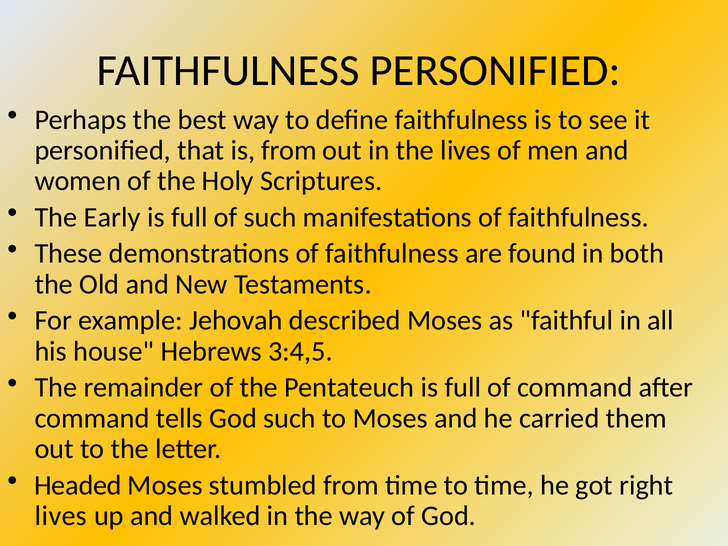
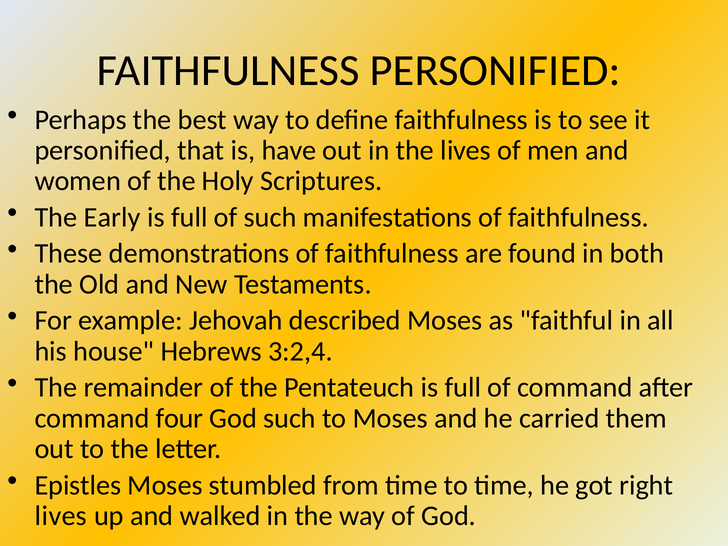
is from: from -> have (289, 150)
3:4,5: 3:4,5 -> 3:2,4 (300, 351)
tells: tells -> four (180, 418)
Headed: Headed -> Epistles (78, 485)
